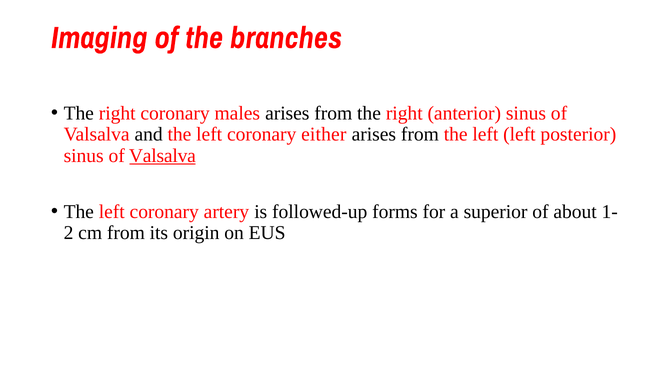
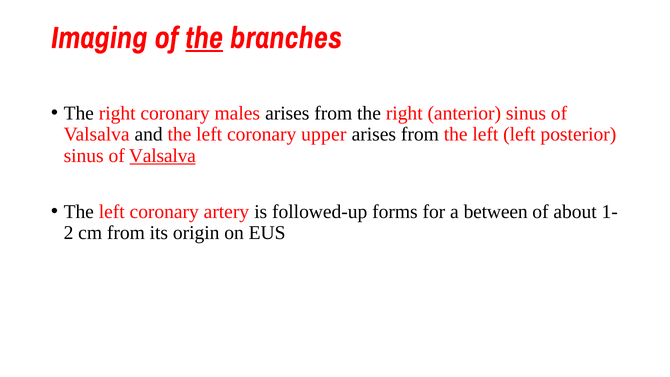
the underline: none -> present (204, 38)
either: either -> upper (324, 134)
superior: superior -> between (496, 212)
